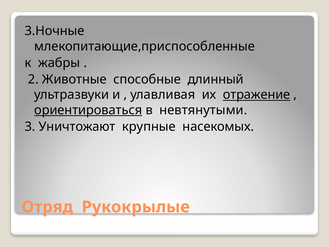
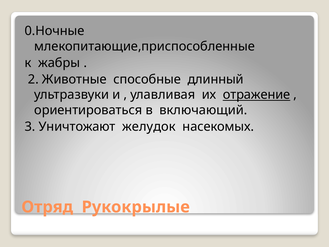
3.Ночные: 3.Ночные -> 0.Ночные (55, 31)
ориентироваться underline: present -> none (88, 110)
невтянутыми: невтянутыми -> включающий (203, 110)
крупные: крупные -> желудок (149, 127)
